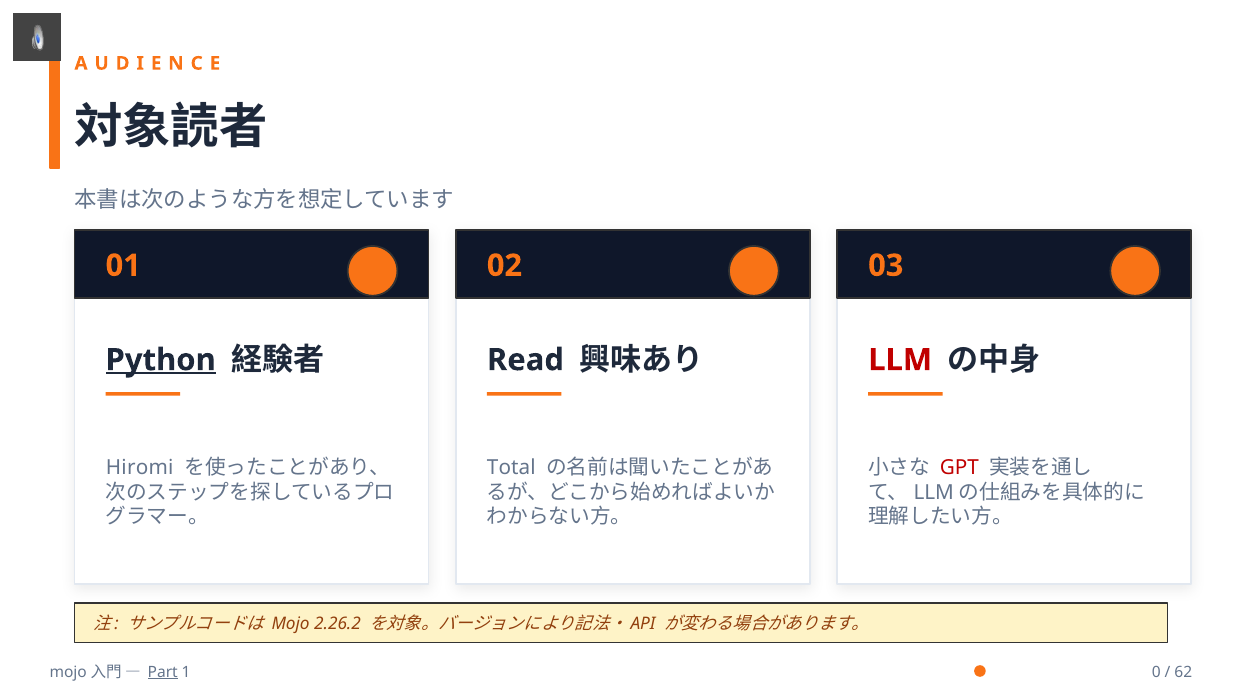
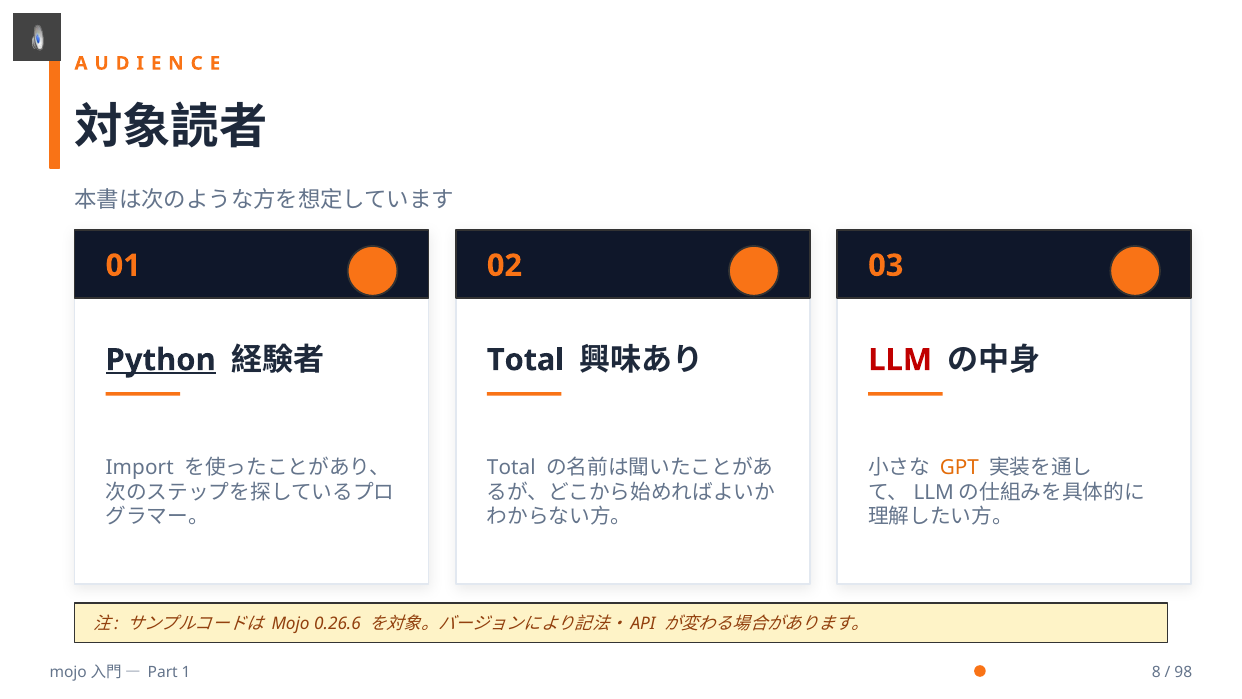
Read: Read -> Total (526, 360)
GPT colour: red -> orange (959, 467)
Hiromi: Hiromi -> Import (140, 467)
2.26.2: 2.26.2 -> 0.26.6 (338, 623)
Part underline: present -> none (163, 672)
0: 0 -> 8 (1156, 672)
62: 62 -> 98 (1183, 672)
